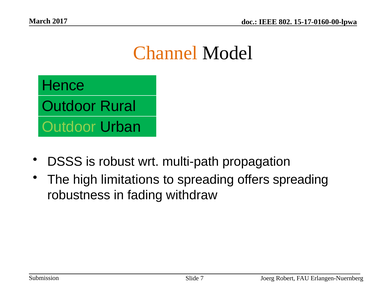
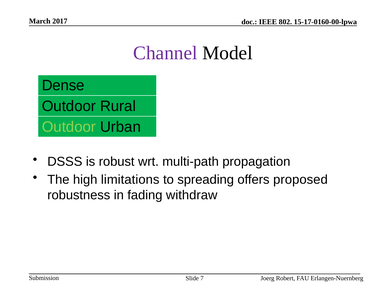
Channel colour: orange -> purple (165, 53)
Hence: Hence -> Dense (63, 85)
offers spreading: spreading -> proposed (300, 179)
